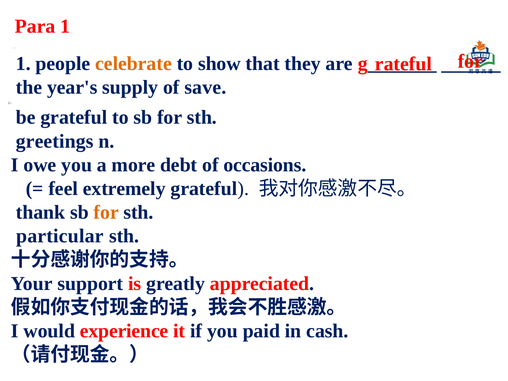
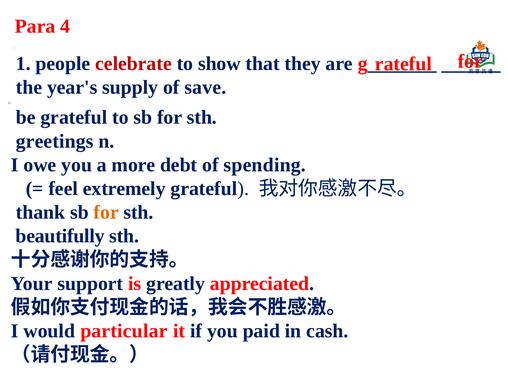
Para 1: 1 -> 4 (65, 26)
celebrate colour: orange -> red (133, 64)
occasions: occasions -> spending (265, 165)
particular: particular -> beautifully (60, 236)
experience: experience -> particular (124, 331)
